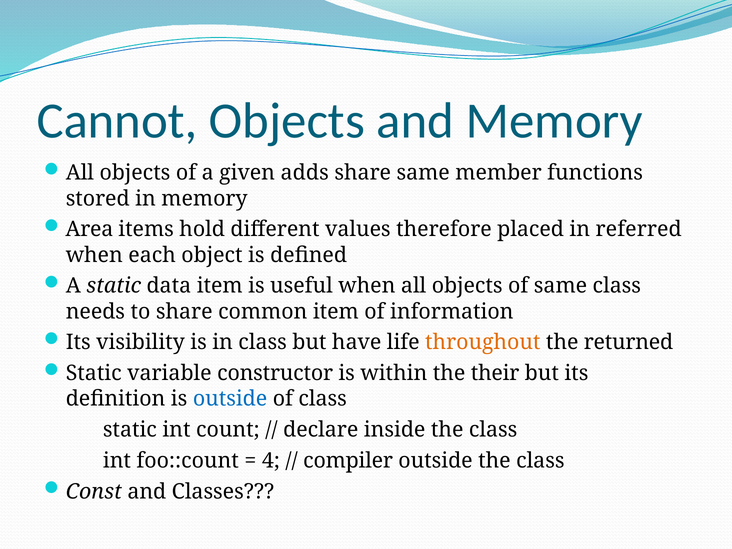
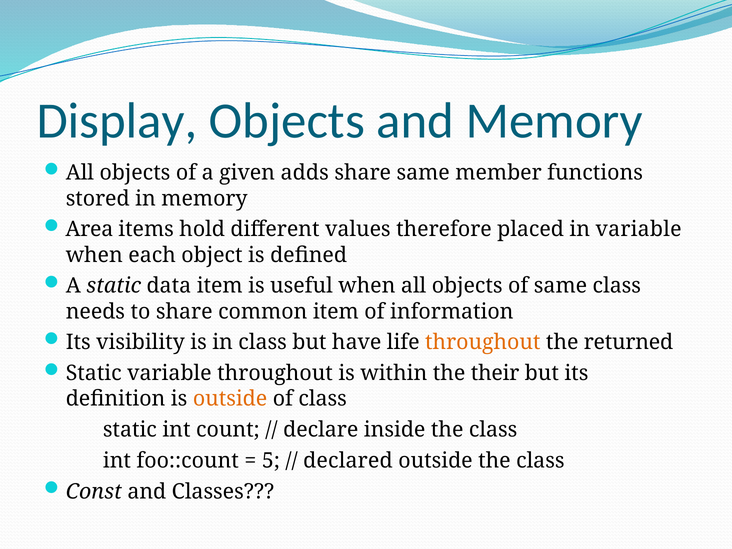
Cannot: Cannot -> Display (117, 121)
in referred: referred -> variable (639, 229)
variable constructor: constructor -> throughout (275, 373)
outside colour: blue -> orange (230, 399)
4: 4 -> 5 (271, 461)
compiler: compiler -> declared (348, 461)
